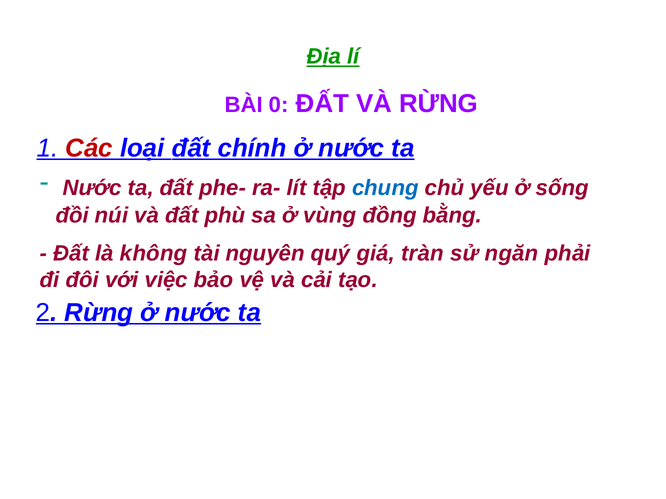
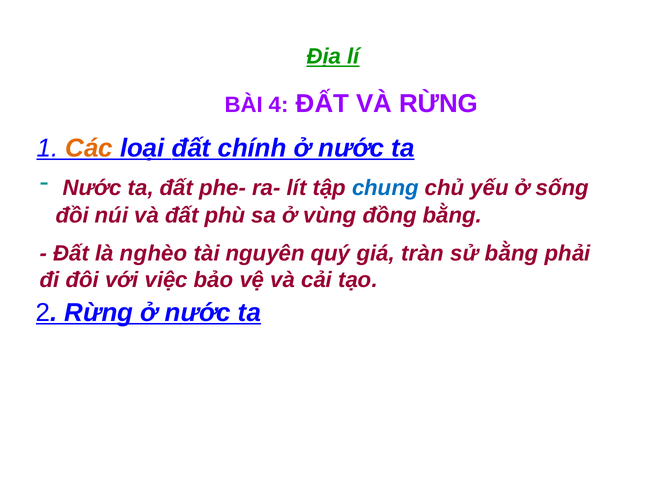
0: 0 -> 4 (279, 105)
Các colour: red -> orange (89, 148)
không: không -> nghèo (154, 253)
sử ngăn: ngăn -> bằng (512, 253)
